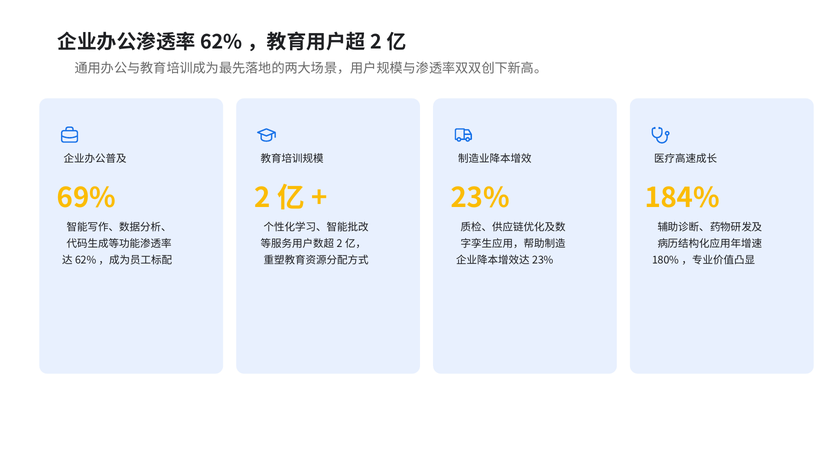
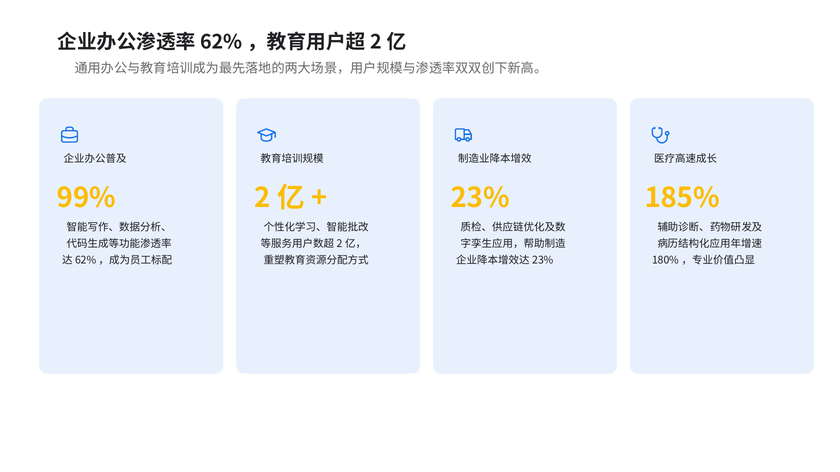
69%: 69% -> 99% (86, 198)
184%: 184% -> 185% (682, 198)
